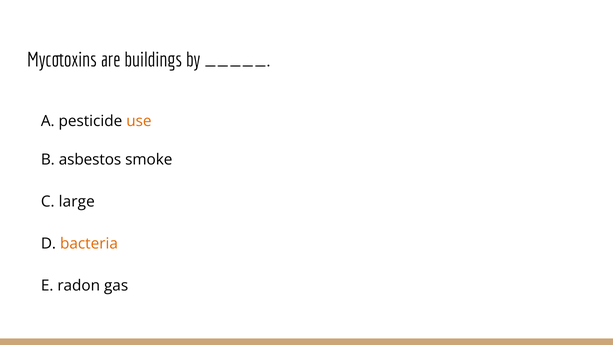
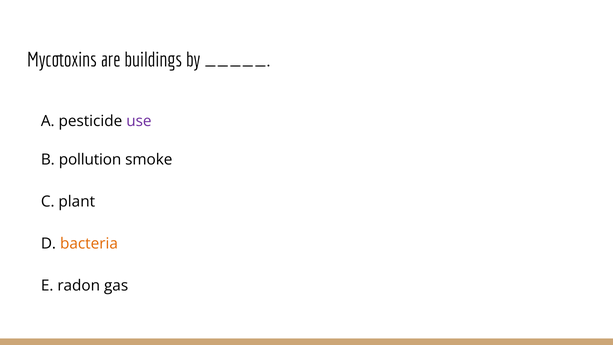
use colour: orange -> purple (139, 121)
asbestos: asbestos -> pollution (90, 160)
large: large -> plant (77, 202)
